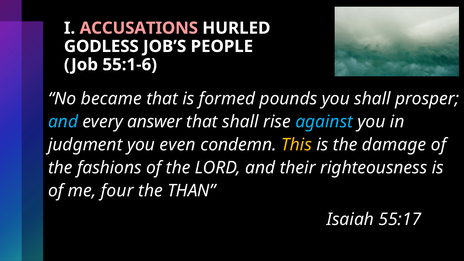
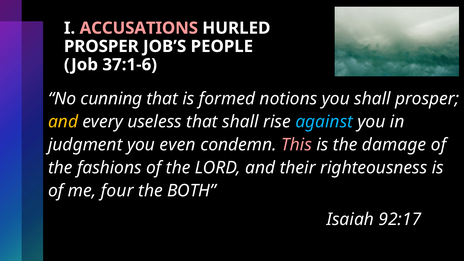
GODLESS: GODLESS -> PROSPER (101, 46)
55:1-6: 55:1-6 -> 37:1-6 (130, 65)
became: became -> cunning (112, 99)
pounds: pounds -> notions (288, 99)
and colour: light blue -> yellow (63, 122)
answer: answer -> useless (155, 122)
This colour: yellow -> pink (297, 145)
THAN: THAN -> BOTH (192, 191)
55:17: 55:17 -> 92:17 (400, 219)
